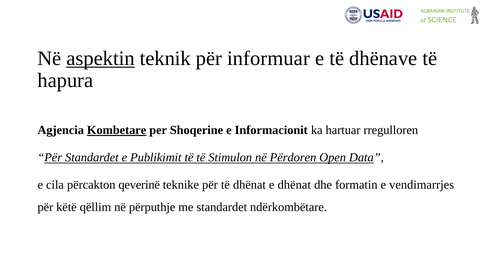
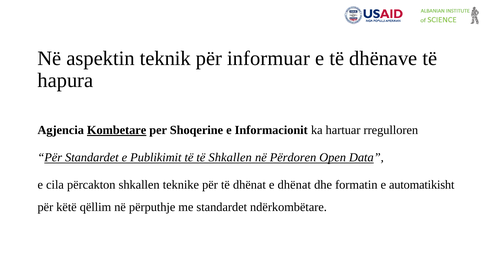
aspektin underline: present -> none (101, 58)
të Stimulon: Stimulon -> Shkallen (230, 157)
përcakton qeverinë: qeverinë -> shkallen (139, 185)
vendimarrjes: vendimarrjes -> automatikisht (422, 185)
